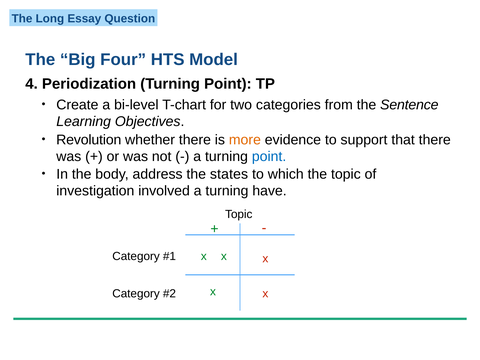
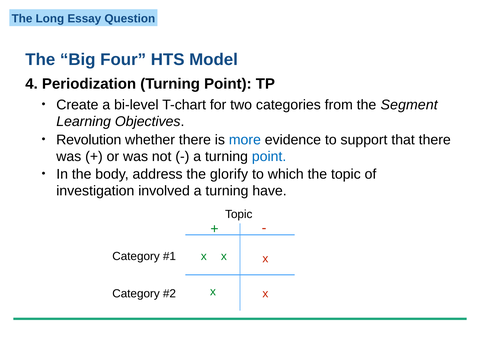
Sentence: Sentence -> Segment (409, 105)
more colour: orange -> blue (245, 140)
states: states -> glorify (229, 174)
